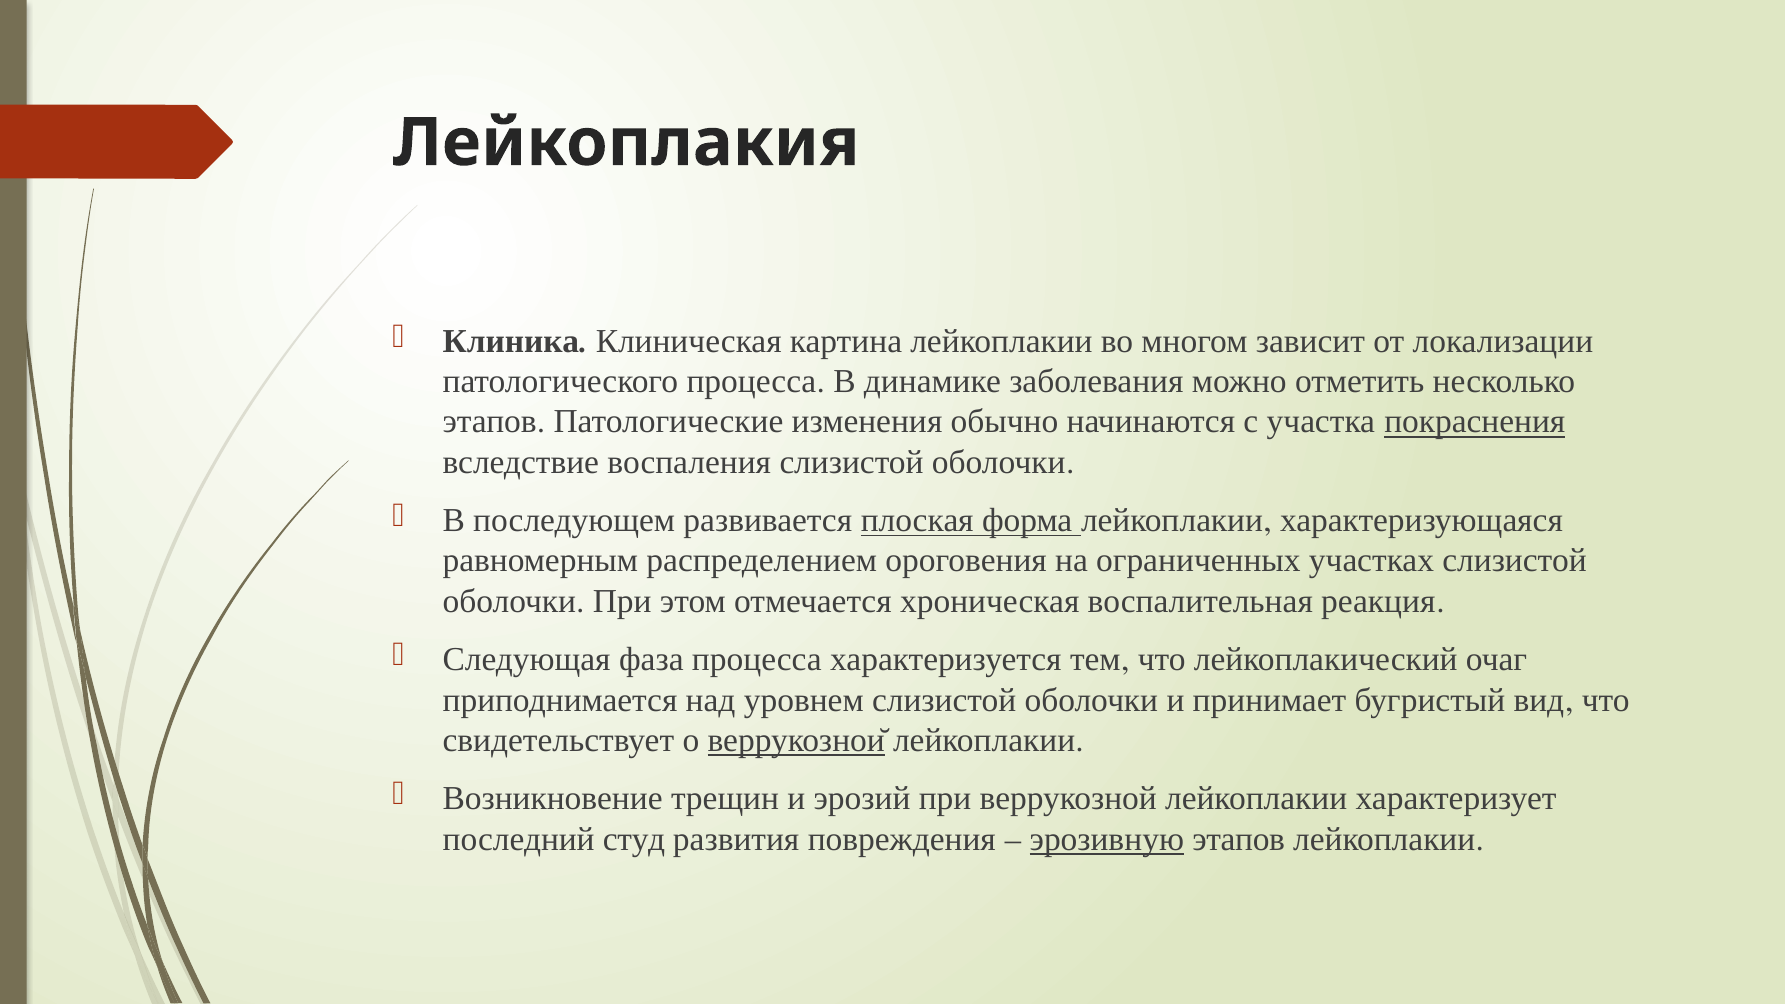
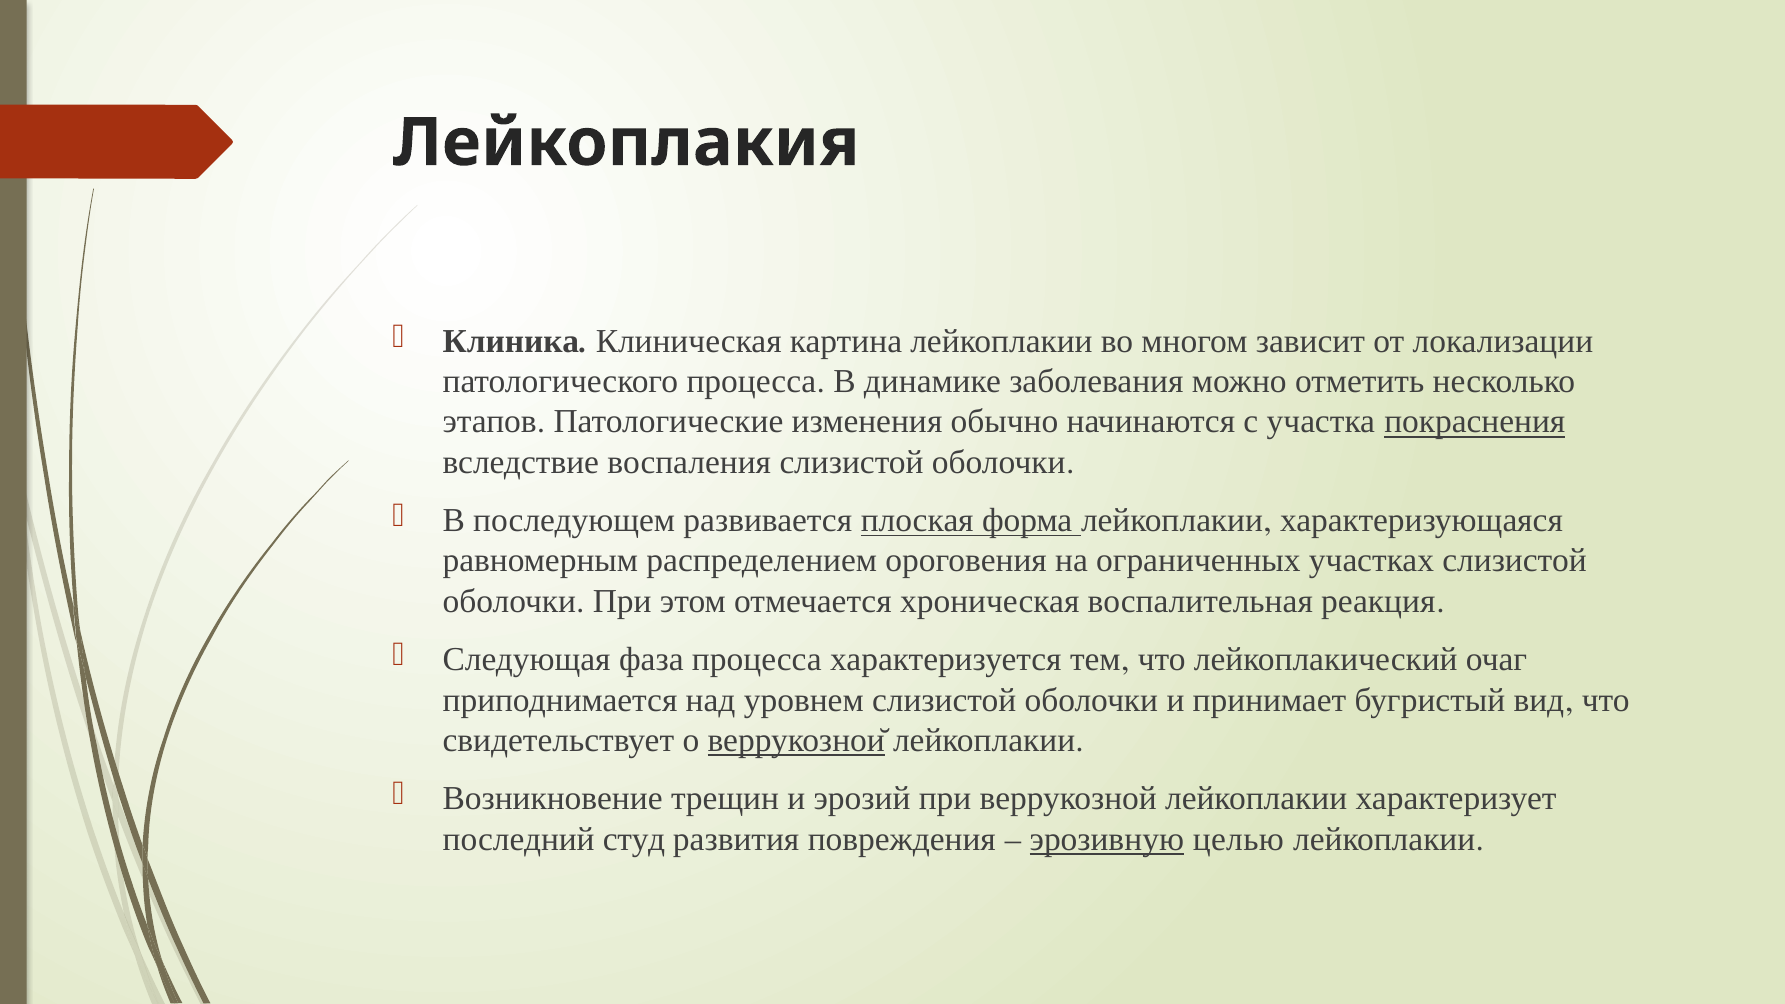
эрозивную этапов: этапов -> целью (1238, 839)
